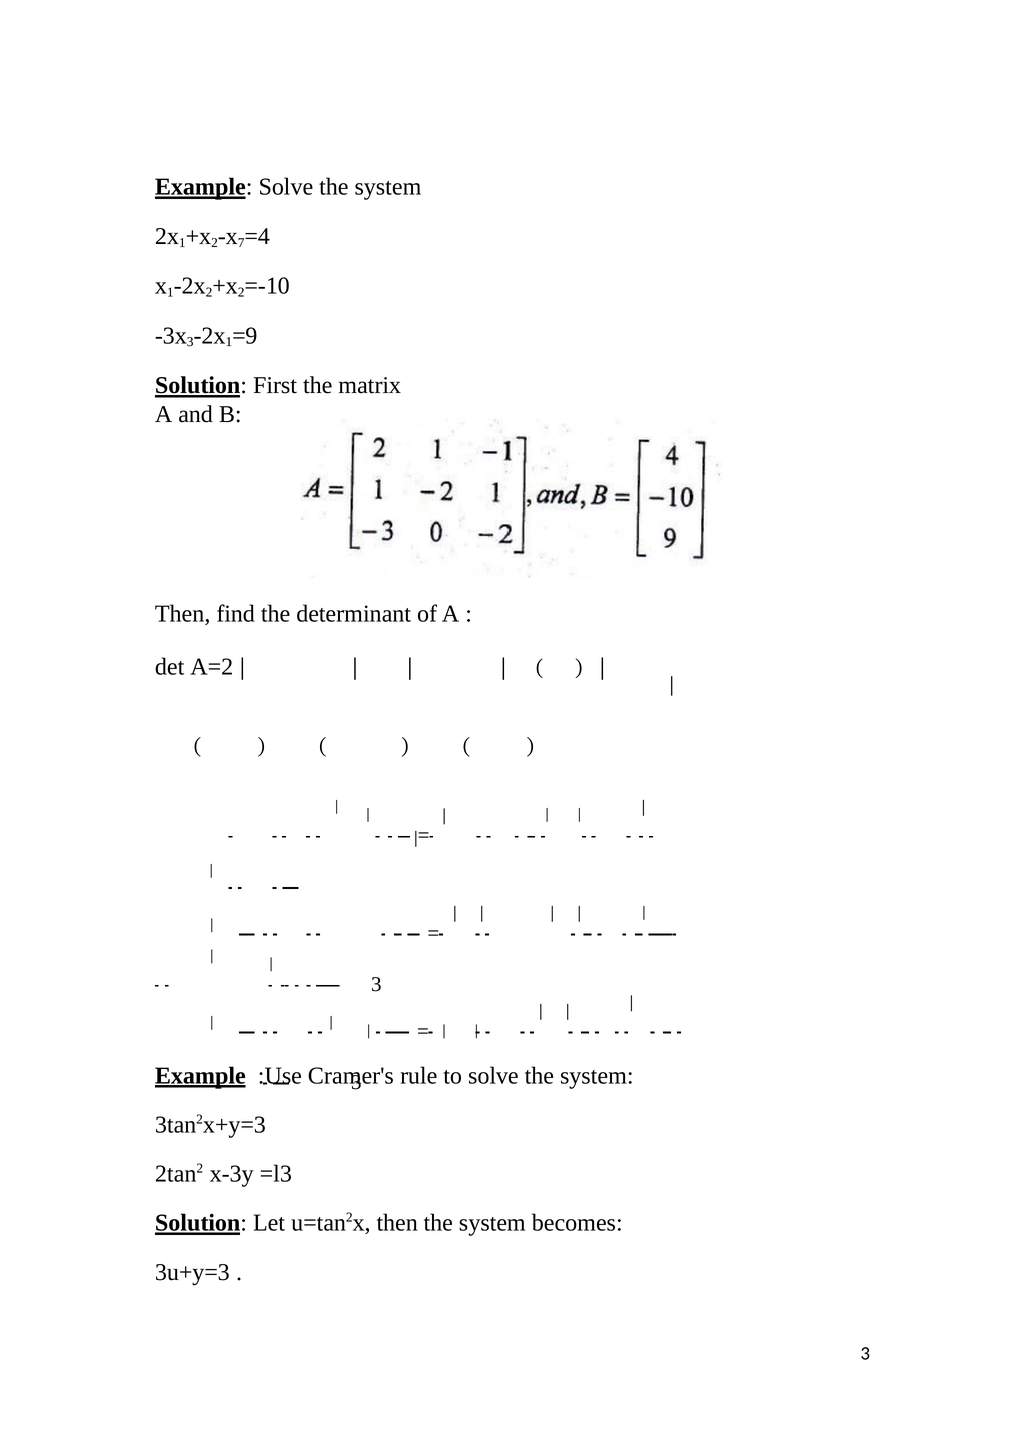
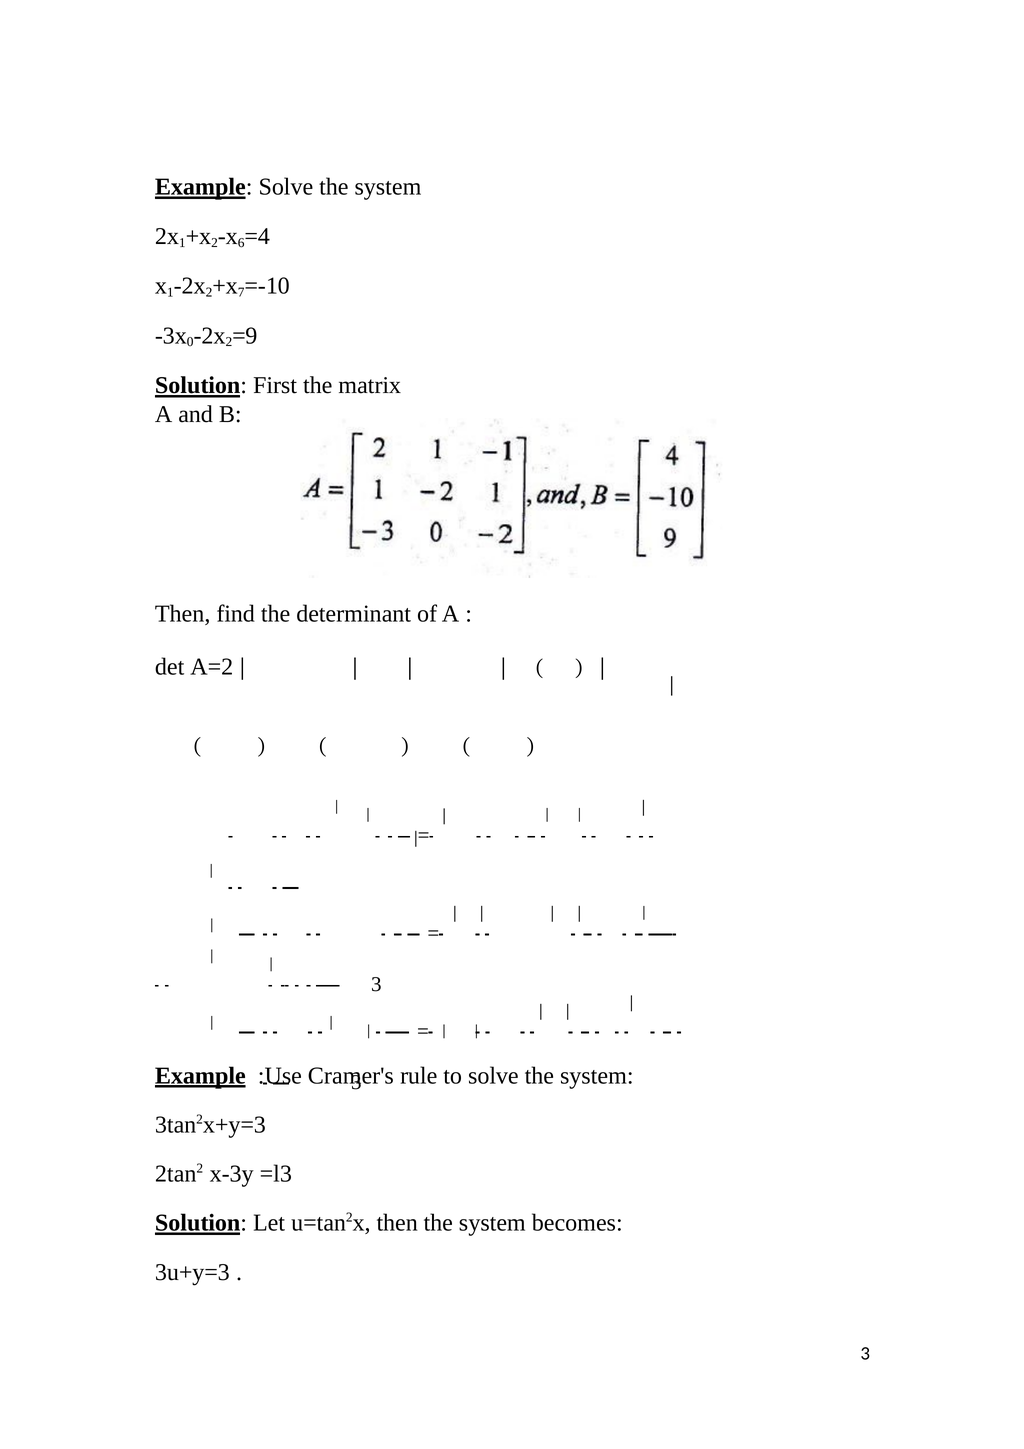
7: 7 -> 6 (241, 243)
2: 2 -> 7 (241, 292)
3: 3 -> 0 (190, 342)
1: 1 -> 2 (229, 342)
